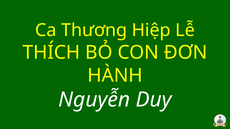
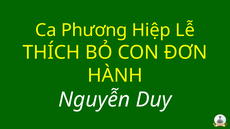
Thương: Thương -> Phương (94, 30)
